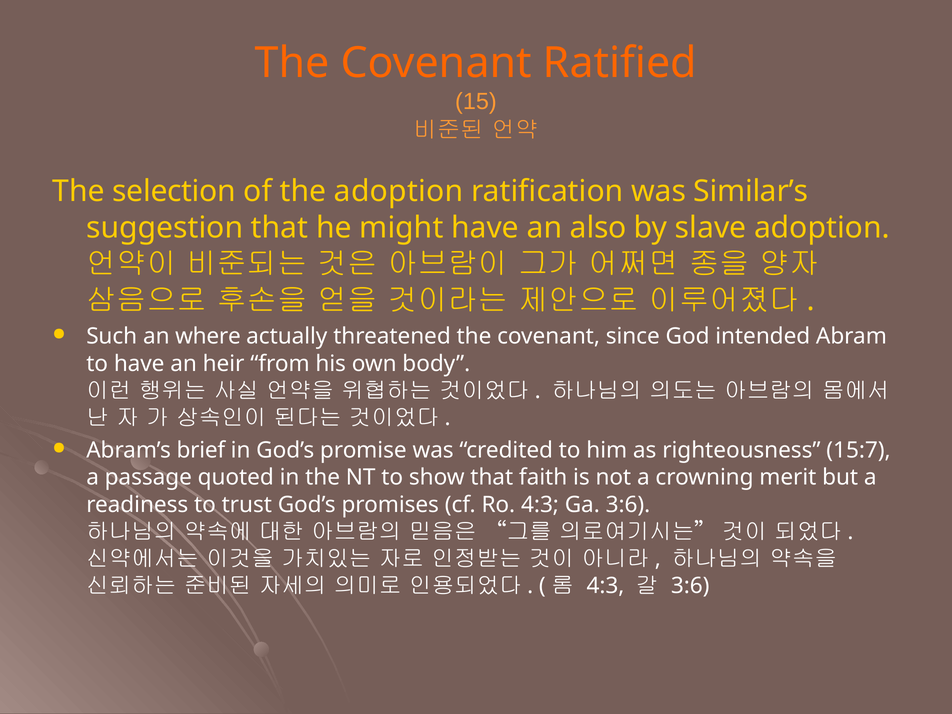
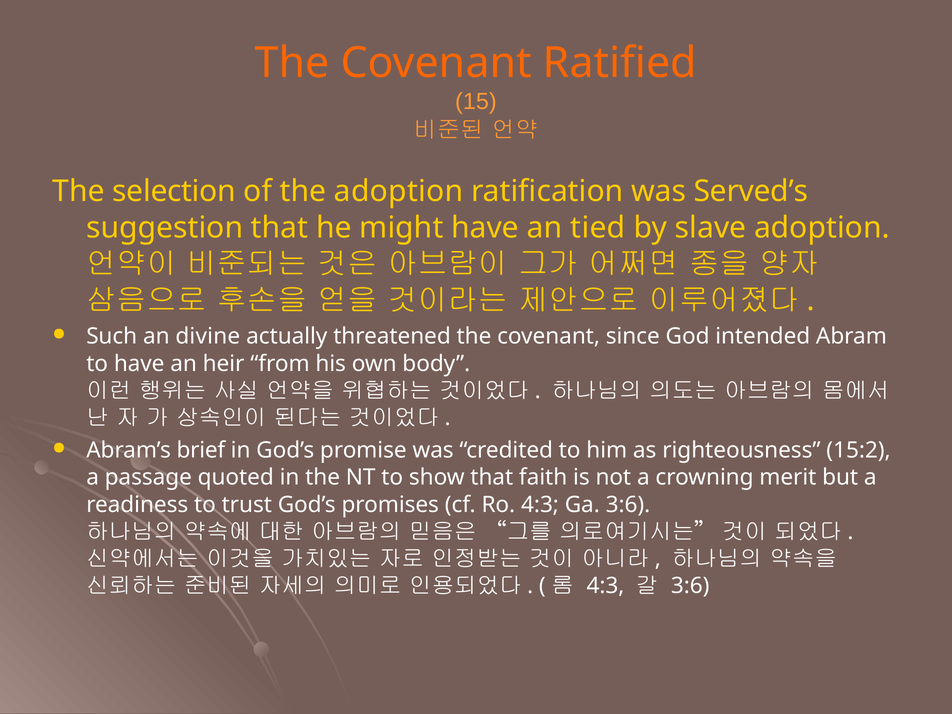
Similar’s: Similar’s -> Served’s (751, 192)
also: also -> tied (598, 228)
where: where -> divine (208, 336)
15:7: 15:7 -> 15:2 (859, 450)
